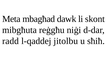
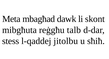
niġi: niġi -> talb (74, 30)
radd: radd -> stess (11, 41)
